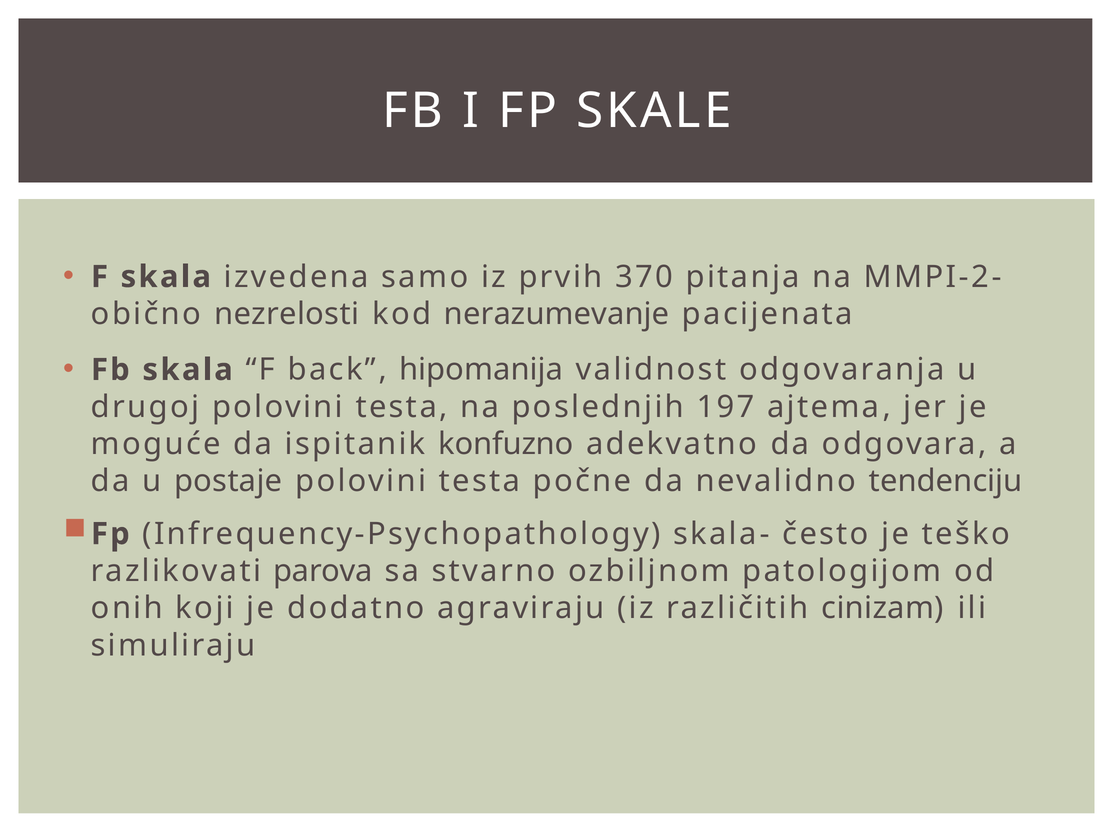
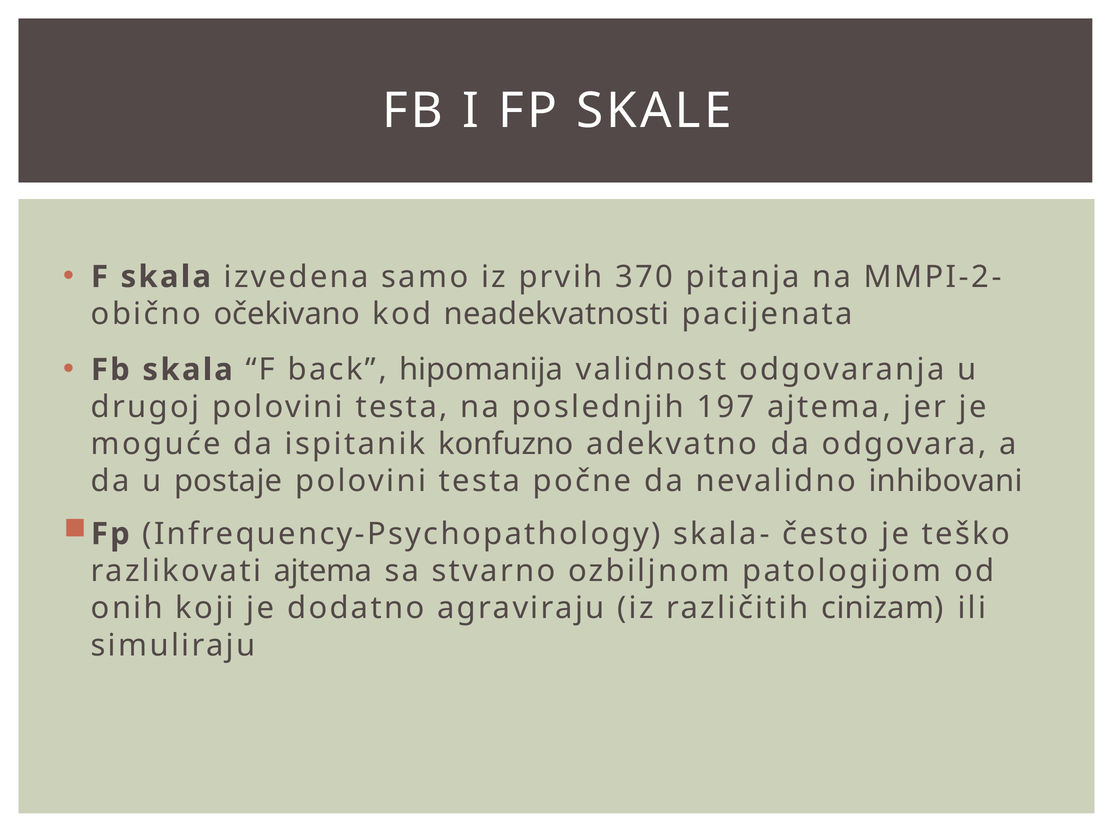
nezrelosti: nezrelosti -> očekivano (287, 314)
nerazumevanje: nerazumevanje -> neadekvatnosti (557, 314)
tendenciju: tendenciju -> inhibovani (946, 482)
razlikovati parova: parova -> ajtema (323, 571)
